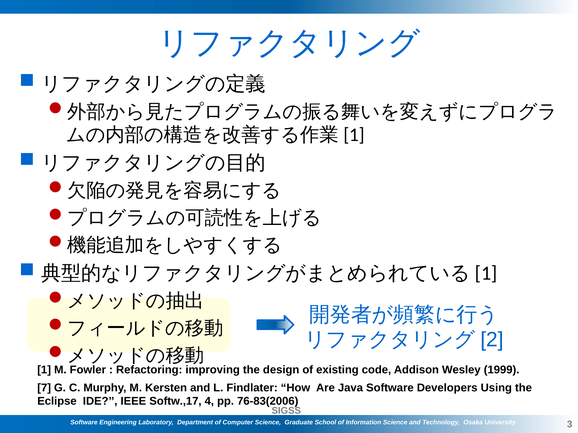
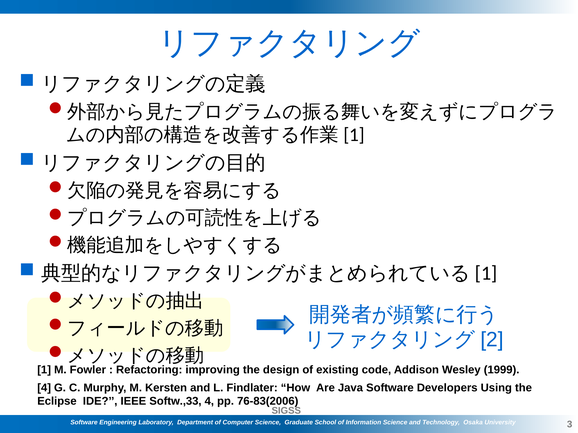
7: 7 -> 4 (44, 388)
Softw.,17: Softw.,17 -> Softw.,33 (175, 402)
